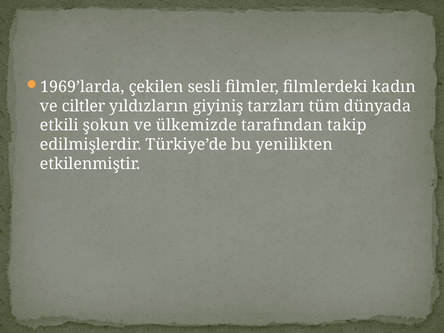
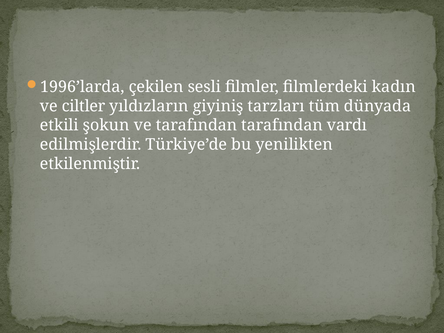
1969’larda: 1969’larda -> 1996’larda (82, 87)
ve ülkemizde: ülkemizde -> tarafından (196, 125)
takip: takip -> vardı (347, 125)
